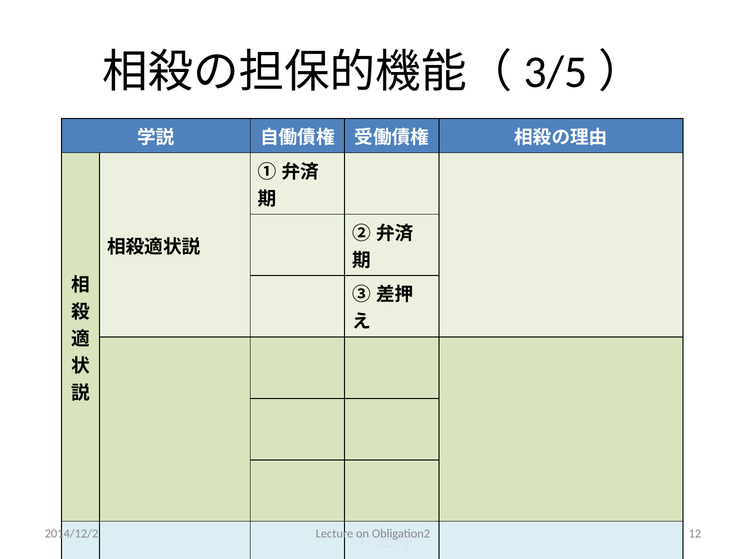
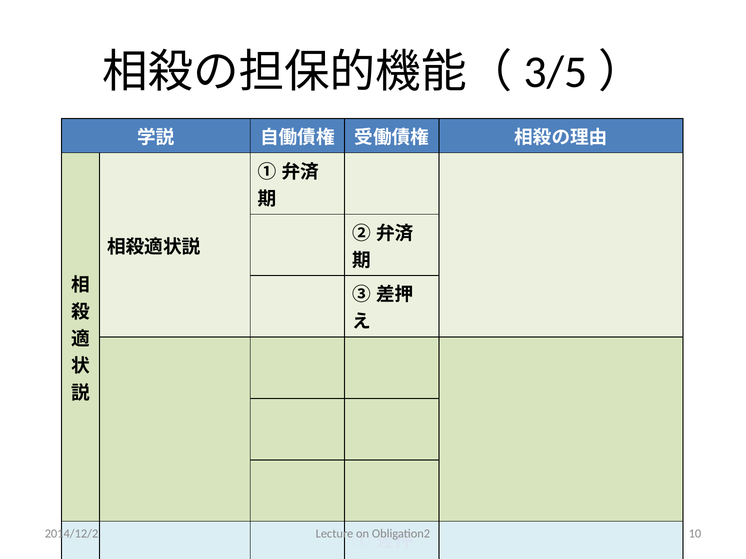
12: 12 -> 10 (695, 534)
